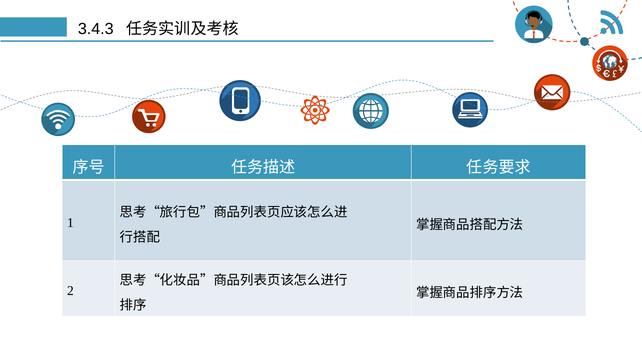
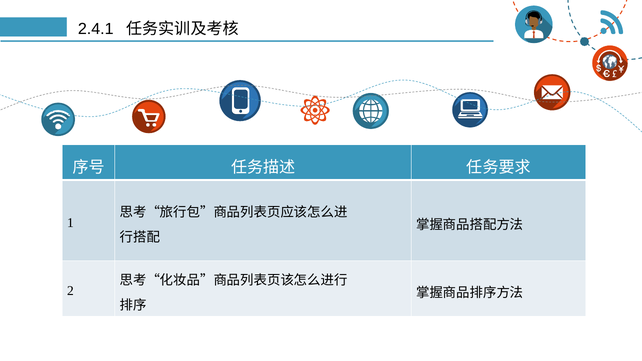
3.4.3: 3.4.3 -> 2.4.1 (96, 29)
